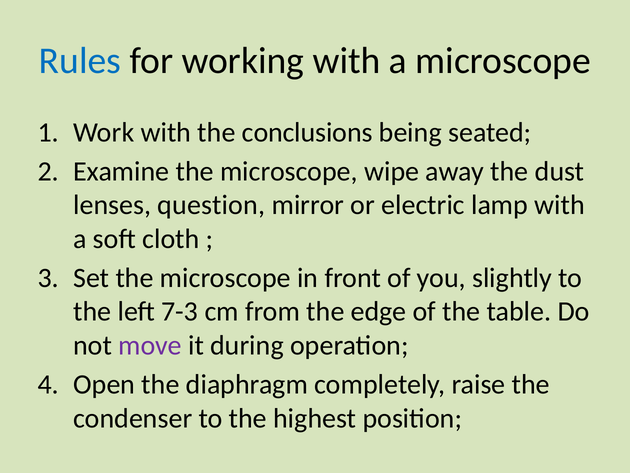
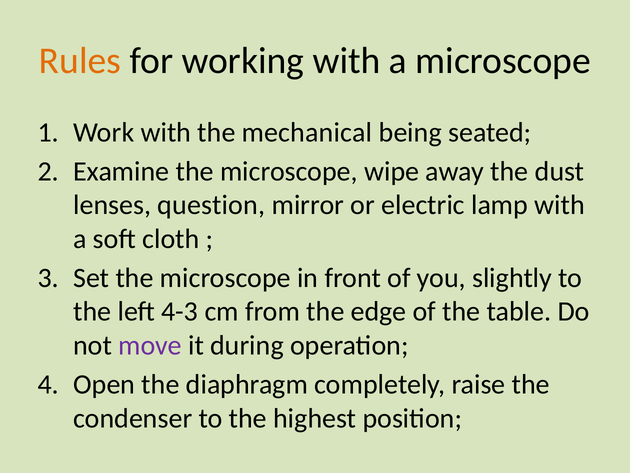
Rules colour: blue -> orange (80, 61)
conclusions: conclusions -> mechanical (307, 132)
7-3: 7-3 -> 4-3 (180, 311)
